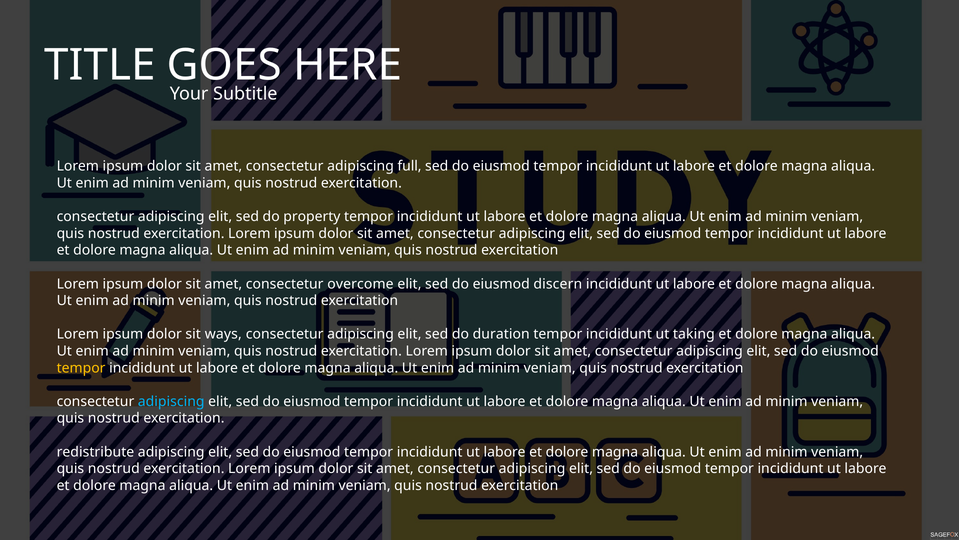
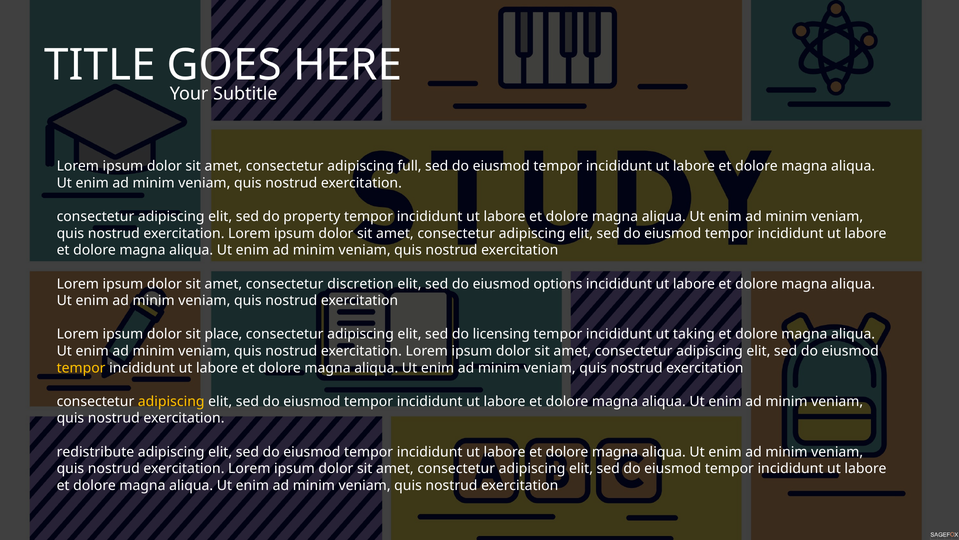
overcome: overcome -> discretion (360, 284)
discern: discern -> options (558, 284)
ways: ways -> place (223, 334)
duration: duration -> licensing (501, 334)
adipiscing colour: light blue -> yellow (171, 401)
